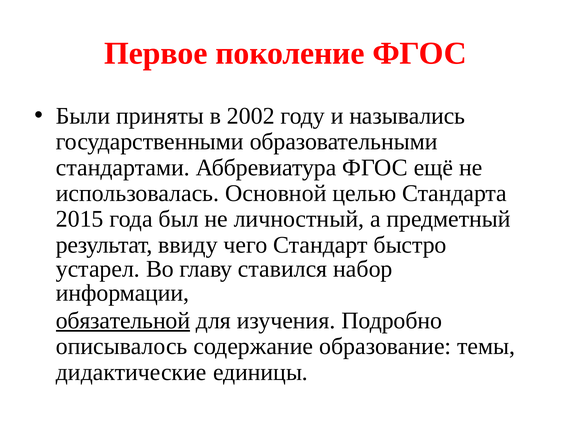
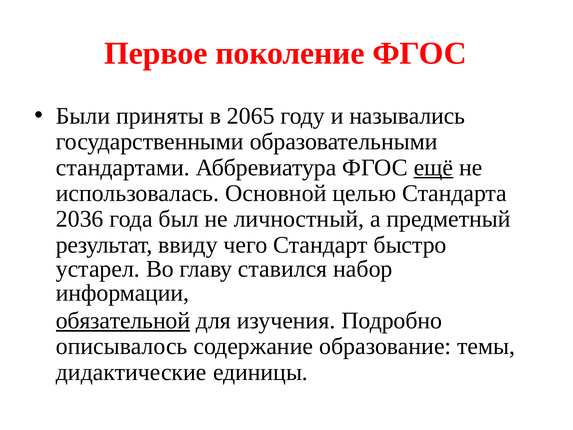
2002: 2002 -> 2065 (251, 116)
ещё underline: none -> present (433, 167)
2015: 2015 -> 2036 (80, 219)
